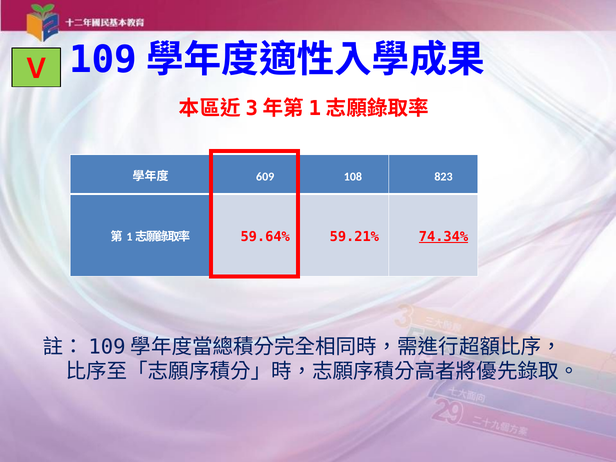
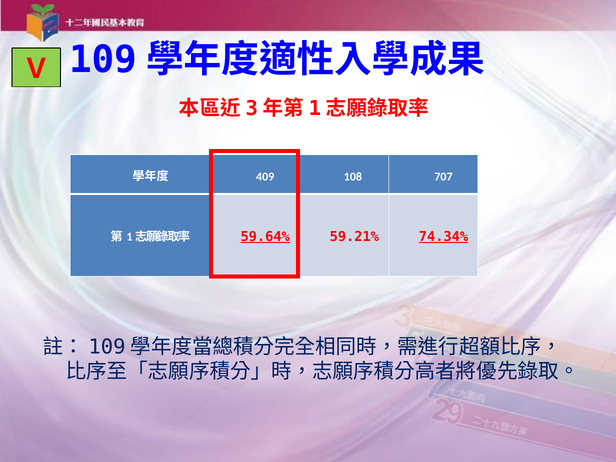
609: 609 -> 409 (265, 177)
823: 823 -> 707 (443, 177)
59.64% underline: none -> present (265, 237)
